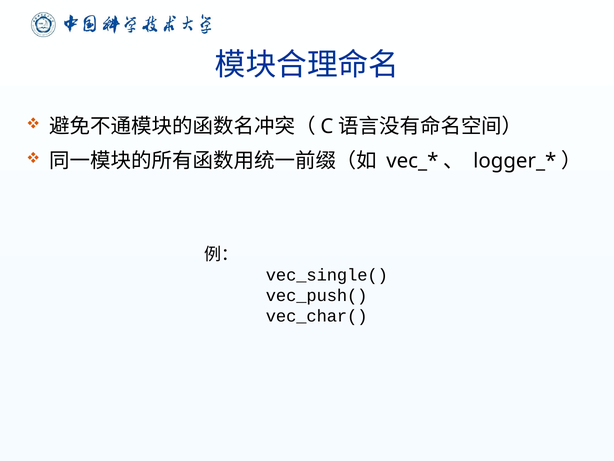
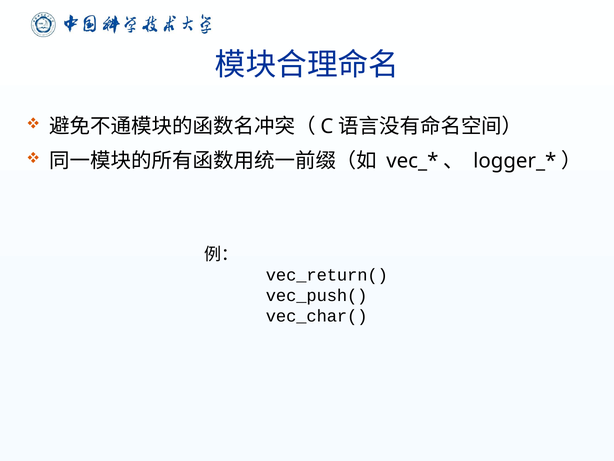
vec_single(: vec_single( -> vec_return( (327, 275)
